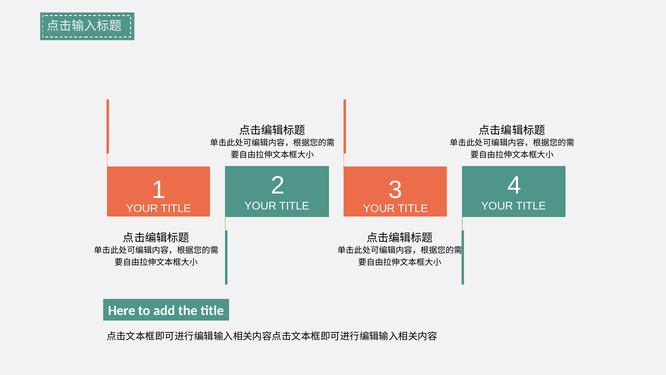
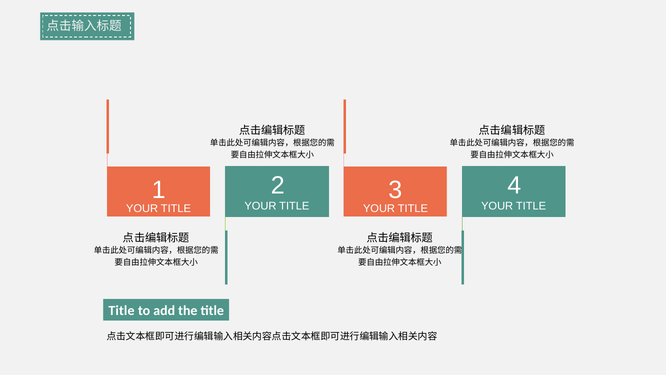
Here: Here -> Title (121, 310)
